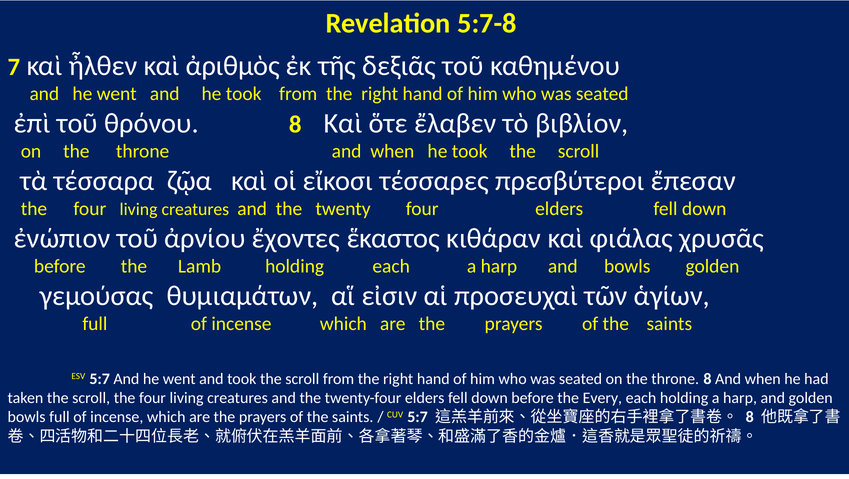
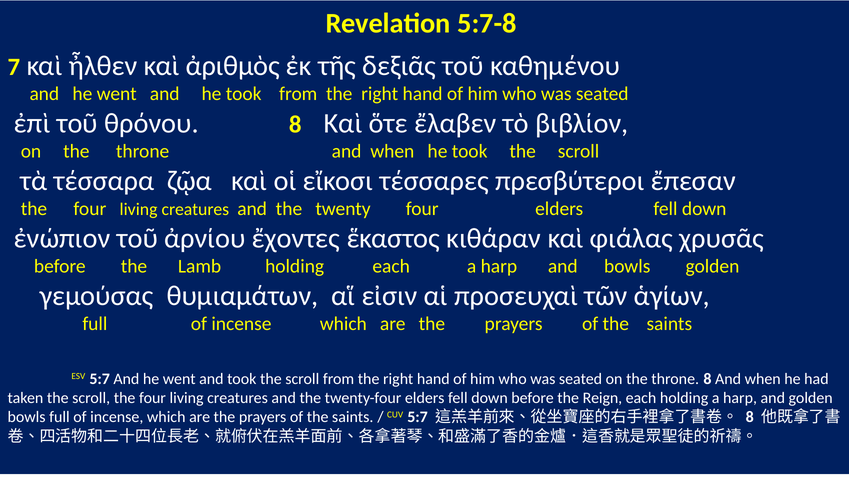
Every: Every -> Reign (602, 398)
